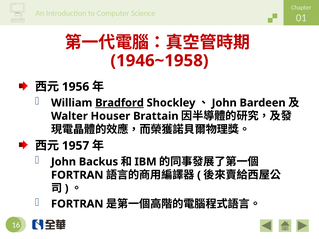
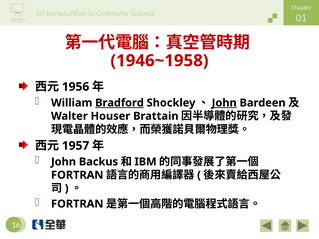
John underline: none -> present (224, 103)
